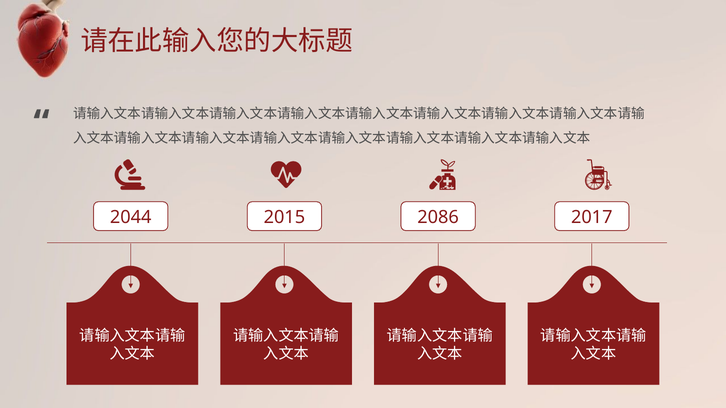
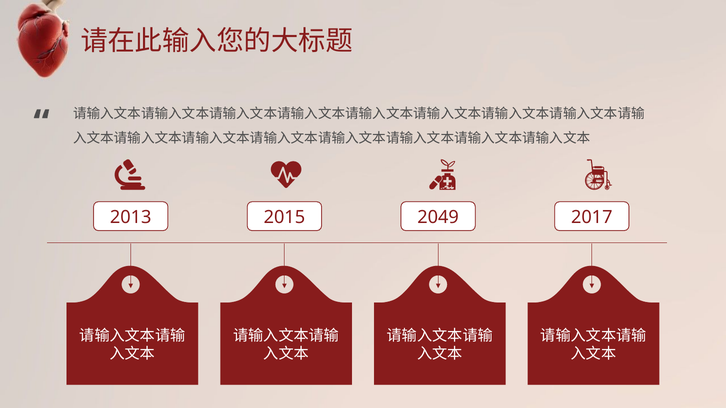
2044: 2044 -> 2013 (131, 218)
2086: 2086 -> 2049 (438, 218)
